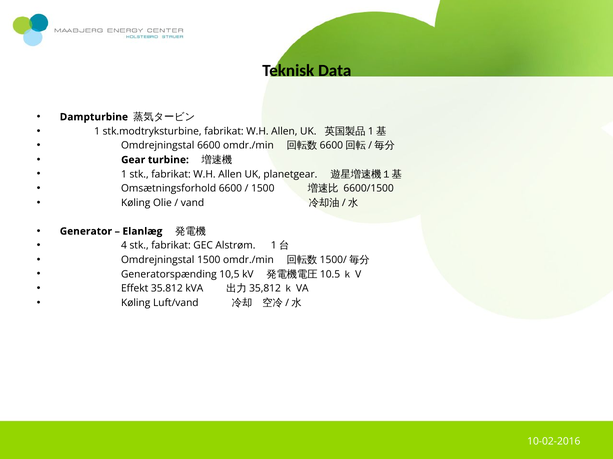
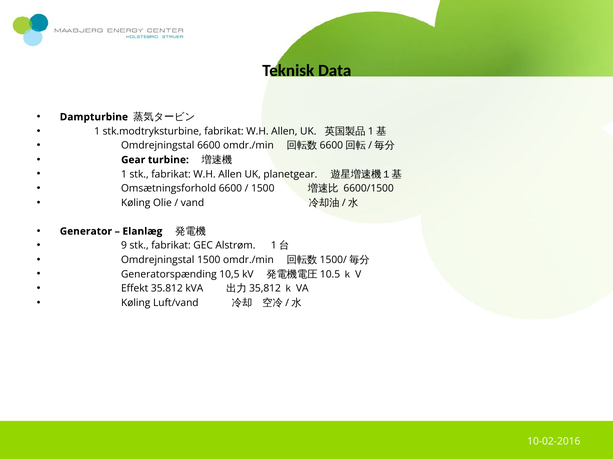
4: 4 -> 9 (124, 246)
